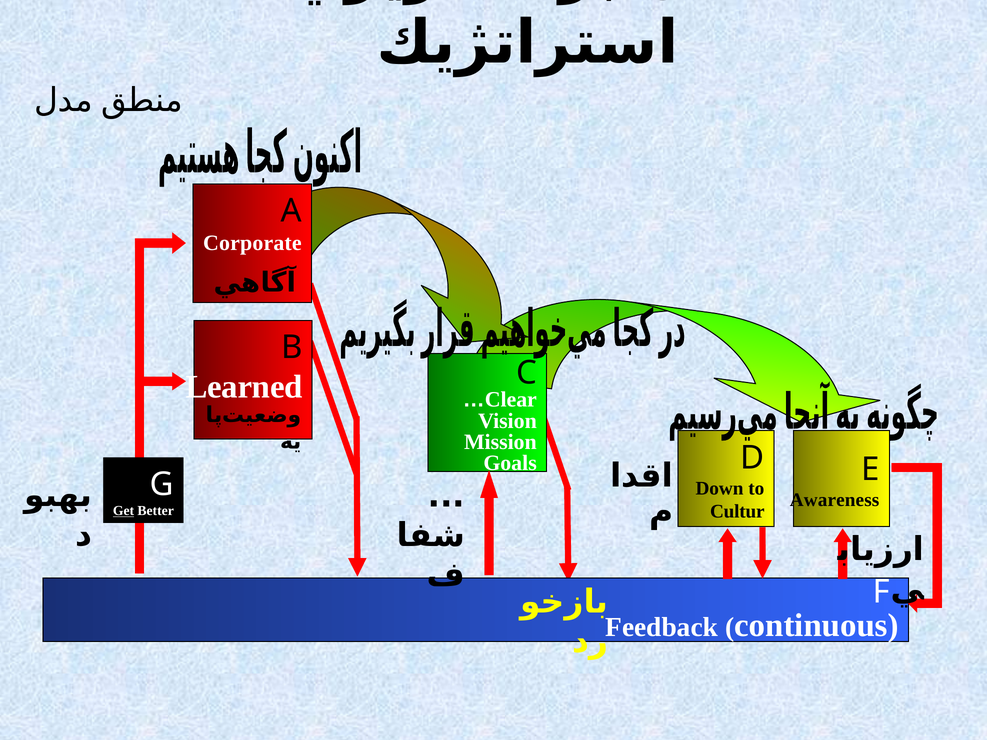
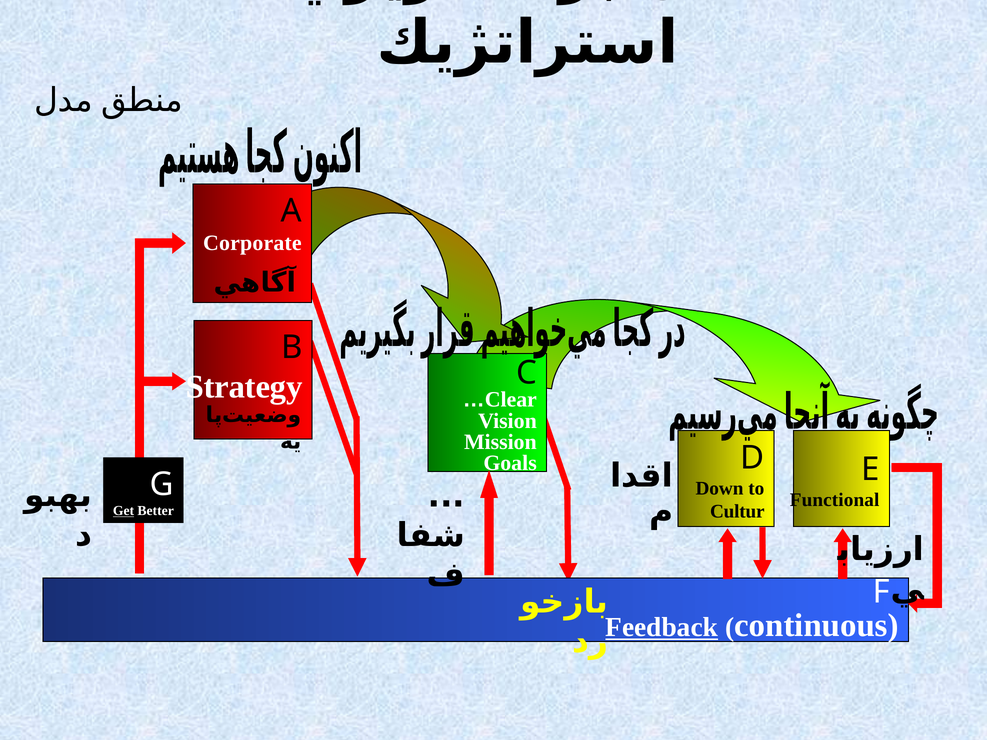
Learned: Learned -> Strategy (244, 387)
Awareness: Awareness -> Functional (835, 500)
Feedback underline: none -> present (662, 628)
